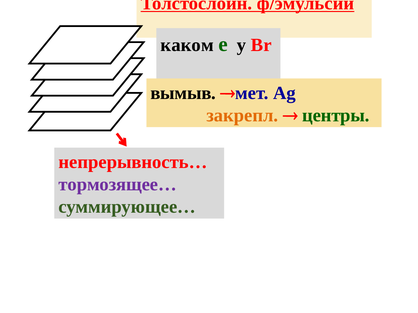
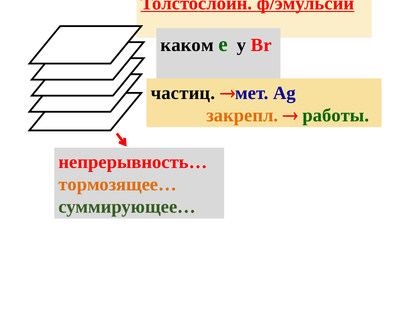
вымыв: вымыв -> частиц (183, 93)
центры: центры -> работы (336, 115)
тормозящее… colour: purple -> orange (118, 185)
